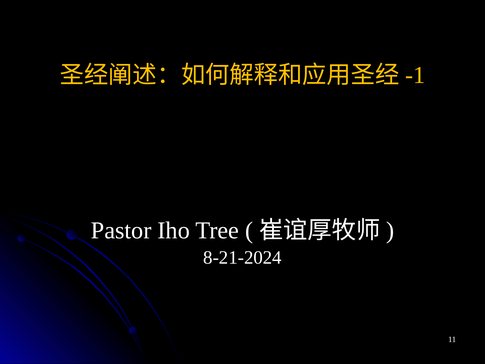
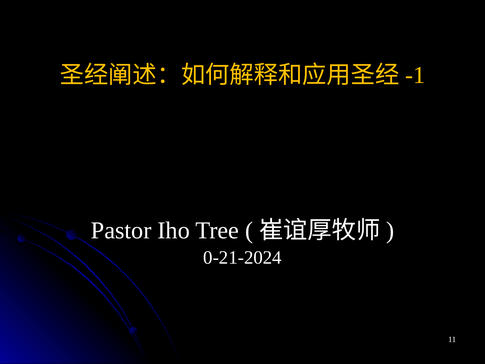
8-21-2024: 8-21-2024 -> 0-21-2024 (243, 257)
